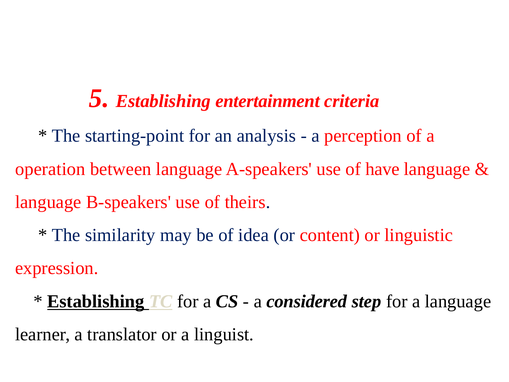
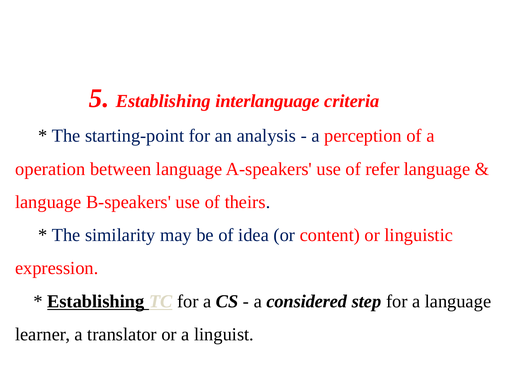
entertainment: entertainment -> interlanguage (268, 101)
have: have -> refer (383, 169)
